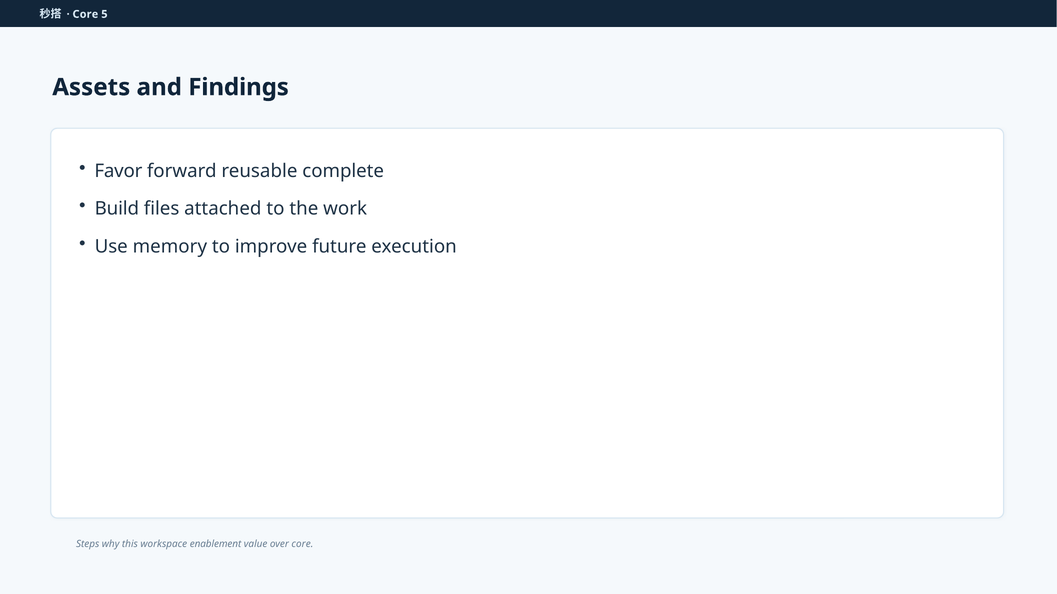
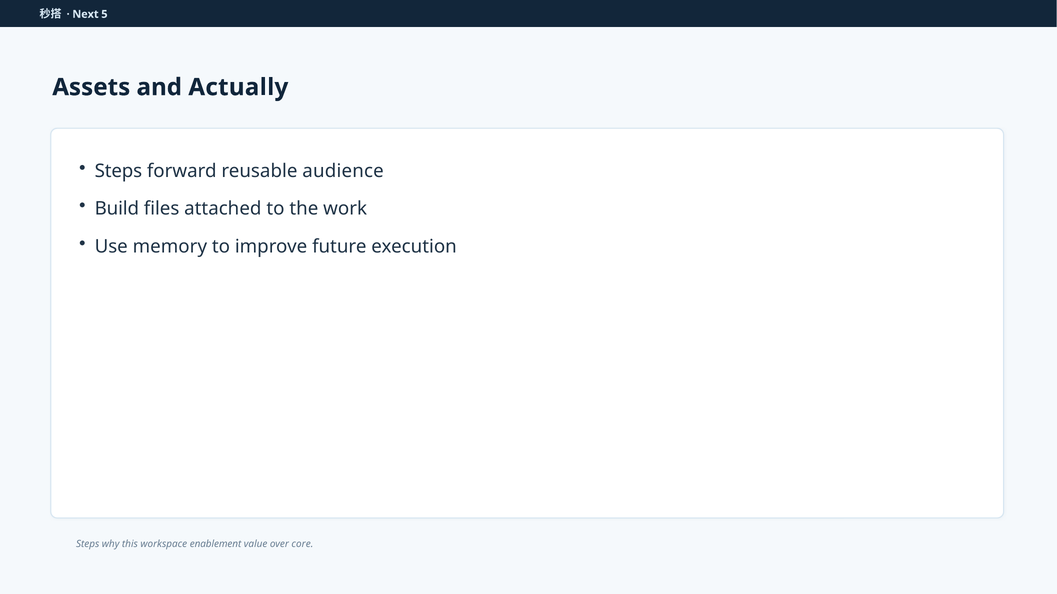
Core: Core -> Next (85, 14)
Findings: Findings -> Actually (238, 87)
Favor: Favor -> Steps (118, 171)
complete: complete -> audience (343, 171)
